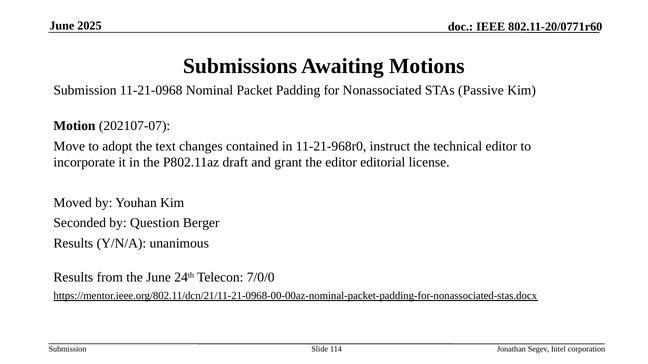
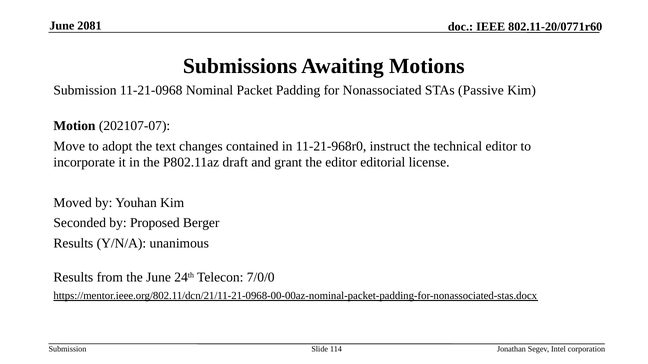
2025: 2025 -> 2081 (89, 26)
Question: Question -> Proposed (155, 223)
